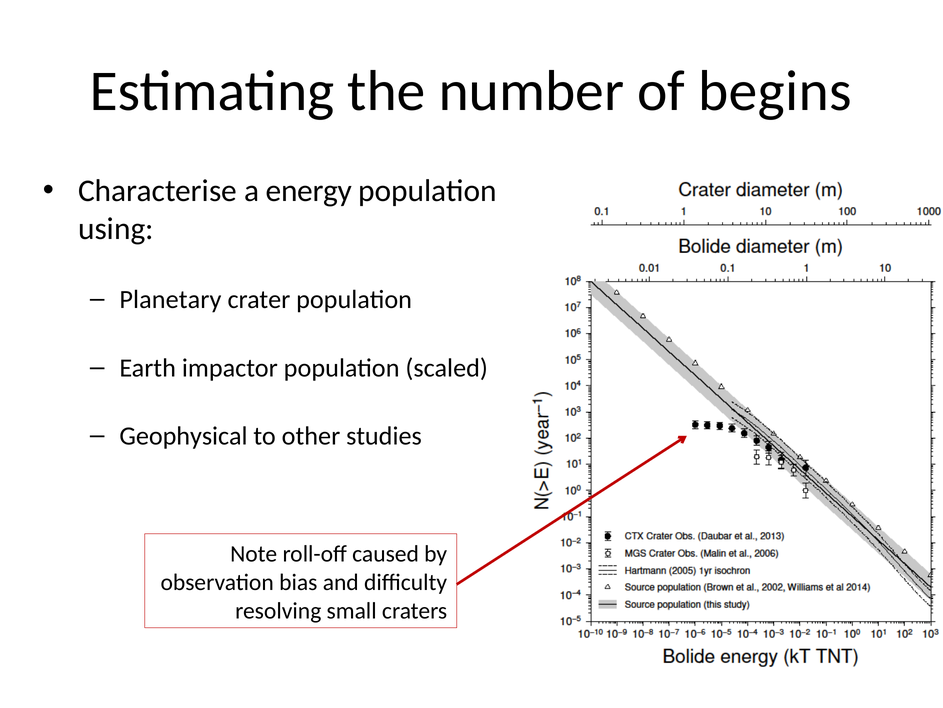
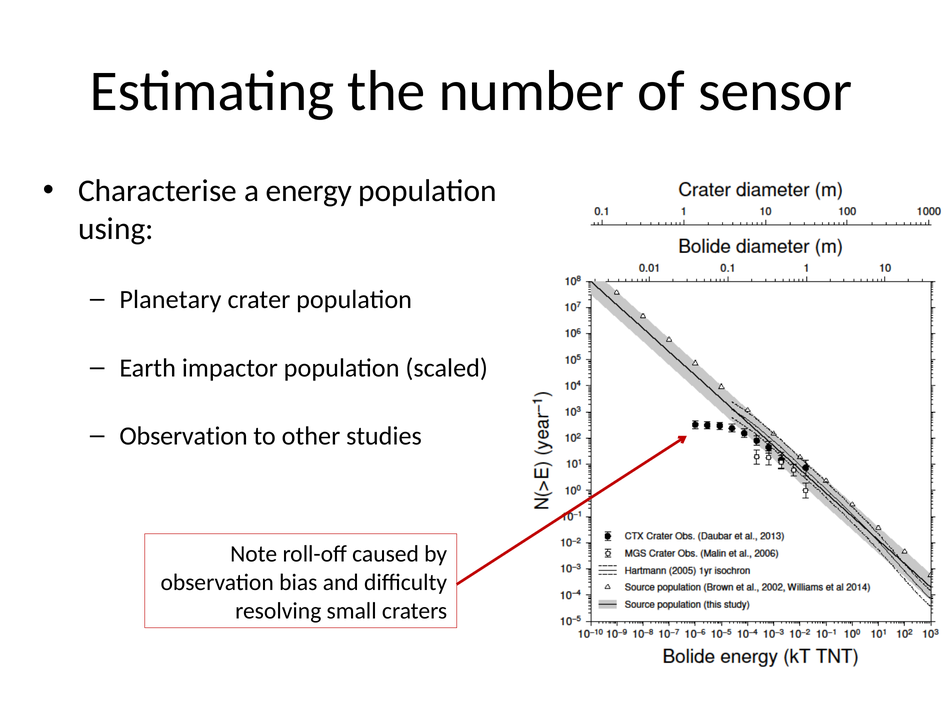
begins: begins -> sensor (775, 91)
Geophysical: Geophysical -> Observation (184, 436)
